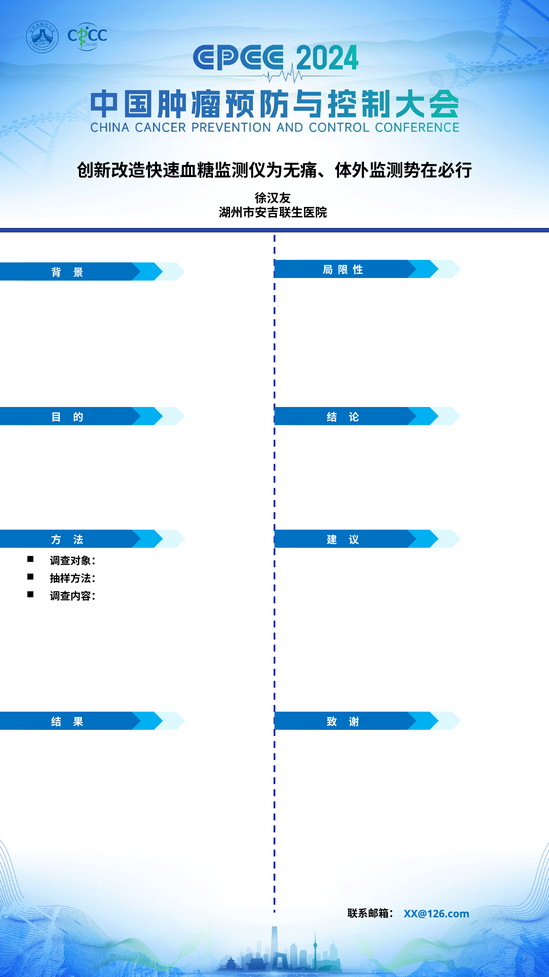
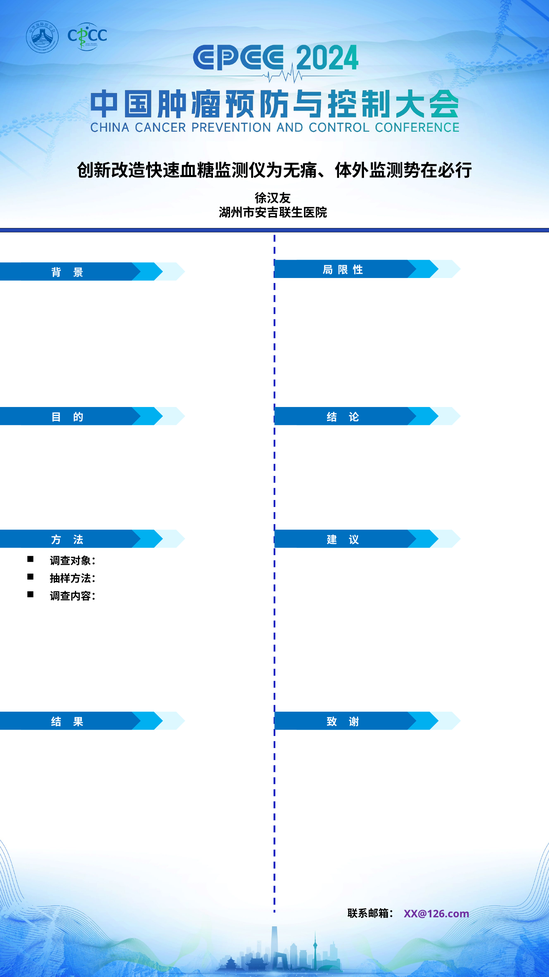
XX@126.com colour: blue -> purple (437, 913)
